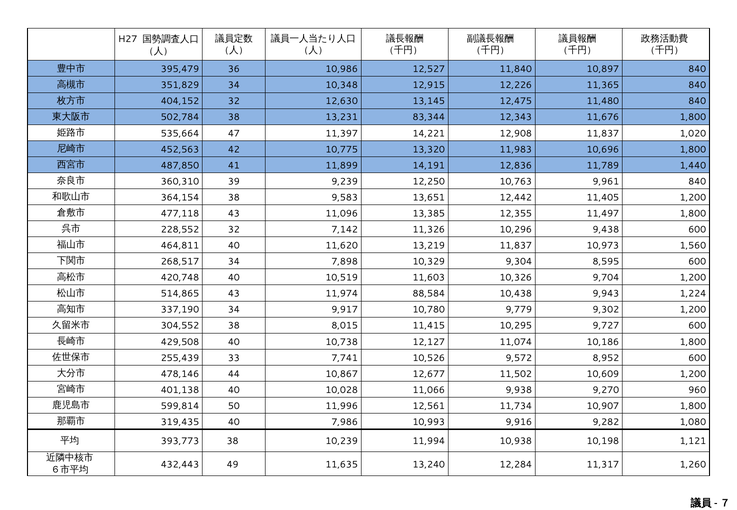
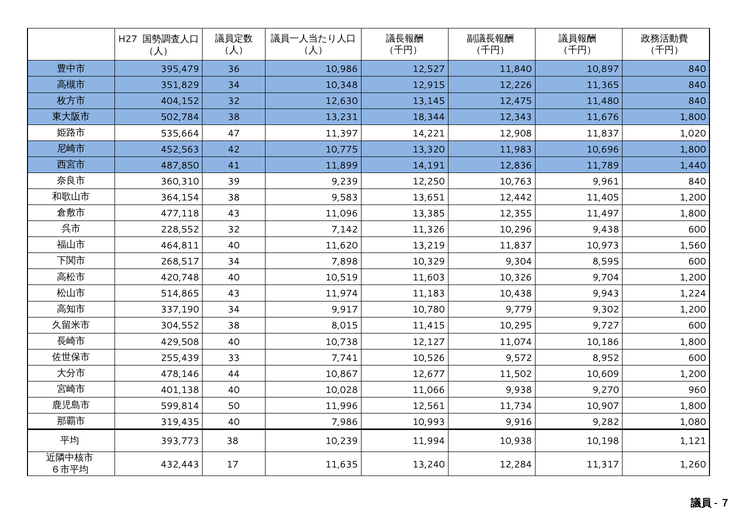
83,344: 83,344 -> 18,344 (429, 117)
88,584: 88,584 -> 11,183 (429, 294)
49: 49 -> 17 (233, 465)
